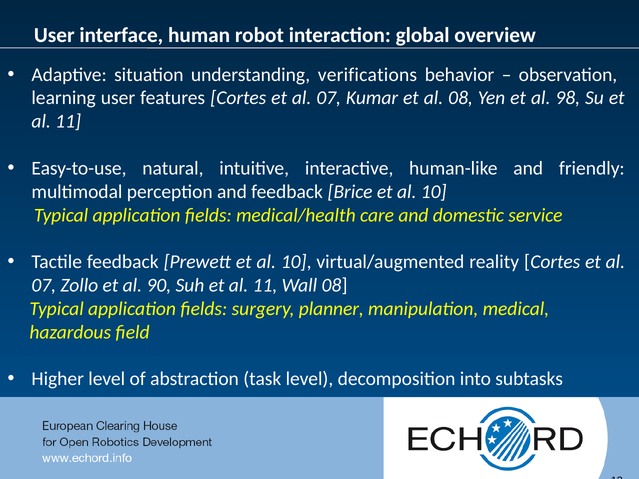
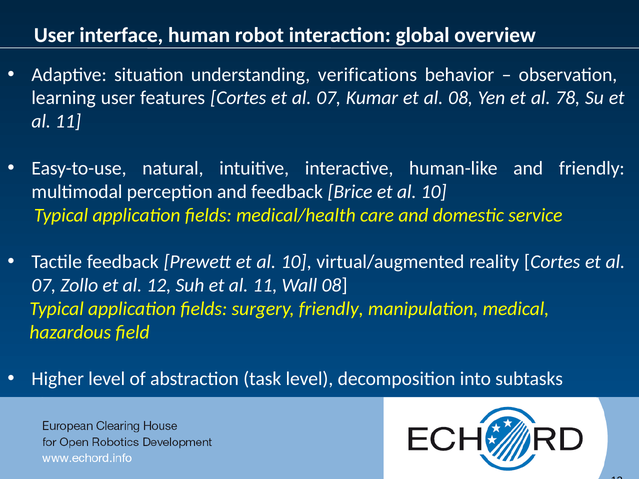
98: 98 -> 78 (568, 98)
90: 90 -> 12 (159, 285)
surgery planner: planner -> friendly (331, 309)
